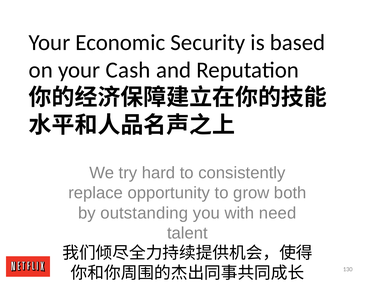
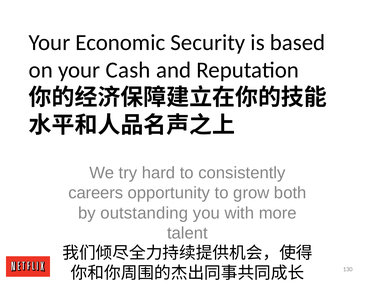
replace: replace -> careers (96, 192)
need: need -> more (278, 212)
